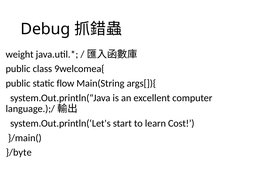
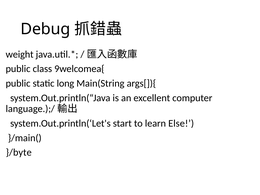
flow: flow -> long (65, 83)
Cost: Cost -> Else (181, 123)
